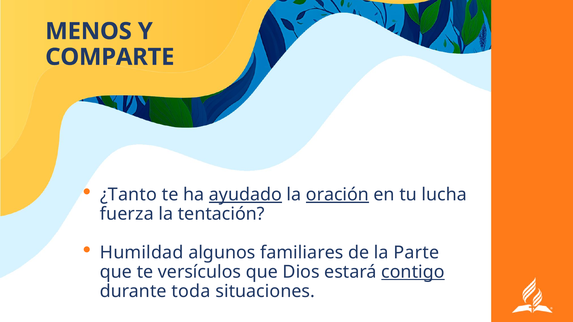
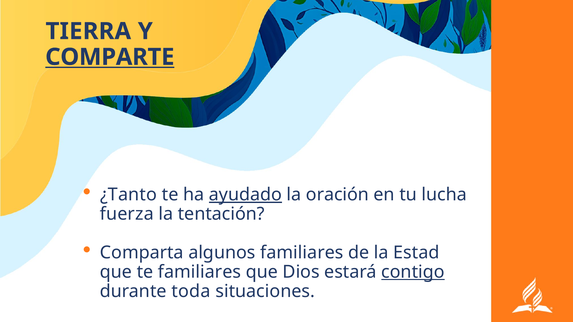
MENOS: MENOS -> TIERRA (88, 31)
COMPARTE underline: none -> present (110, 57)
oración underline: present -> none (337, 195)
Humildad: Humildad -> Comparta (142, 253)
Parte: Parte -> Estad (416, 253)
te versículos: versículos -> familiares (199, 272)
